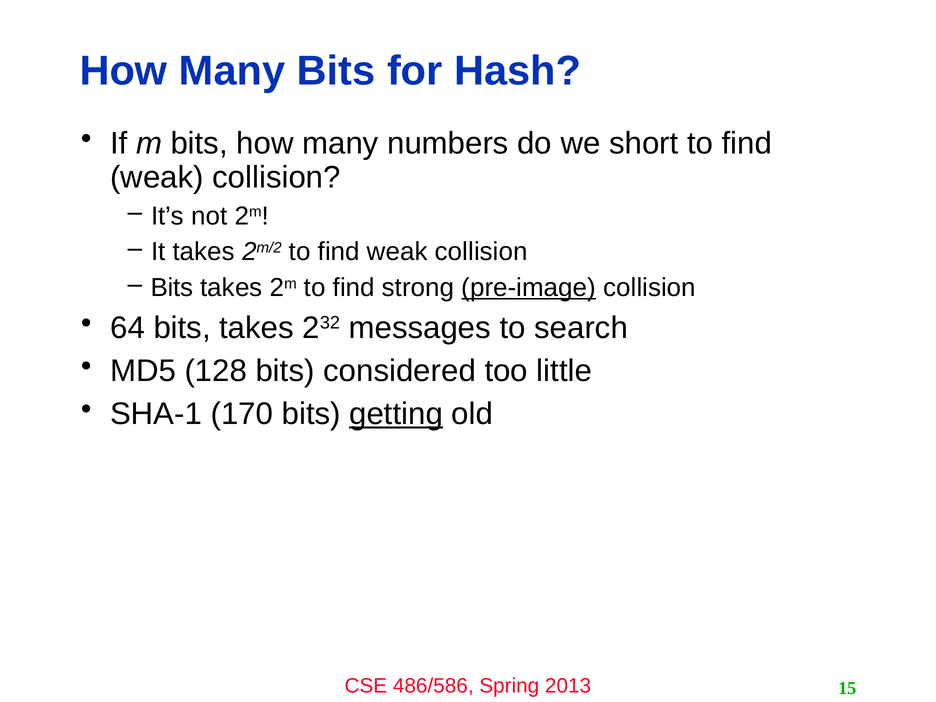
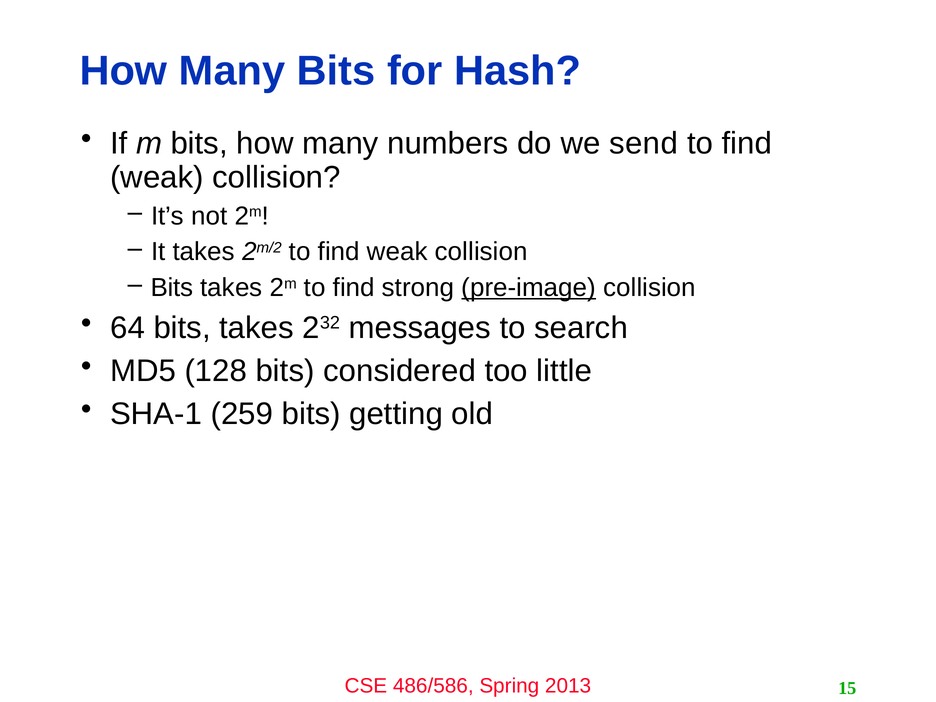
short: short -> send (644, 144)
170: 170 -> 259 (242, 414)
getting underline: present -> none (396, 414)
